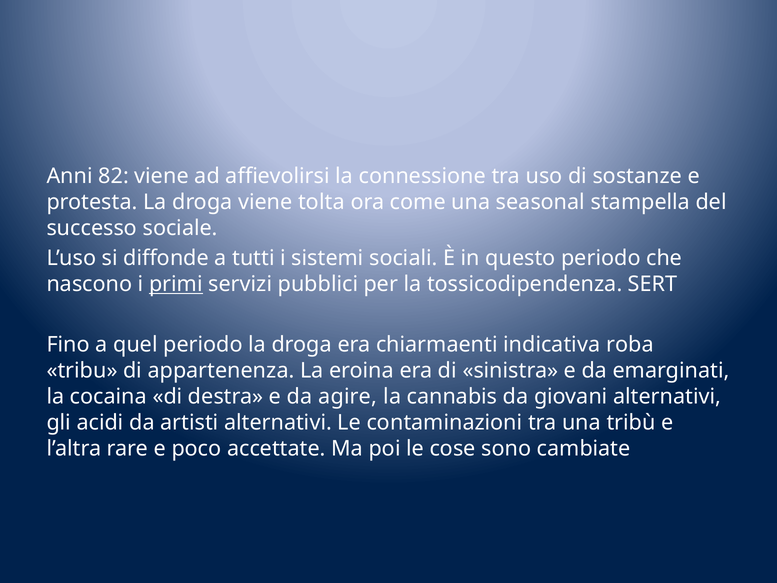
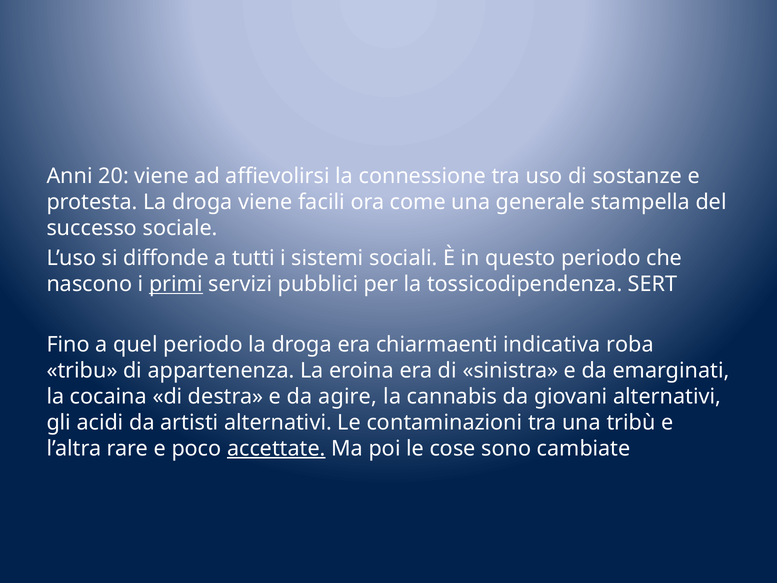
82: 82 -> 20 (114, 176)
tolta: tolta -> facili (321, 202)
seasonal: seasonal -> generale (540, 202)
accettate underline: none -> present (276, 448)
